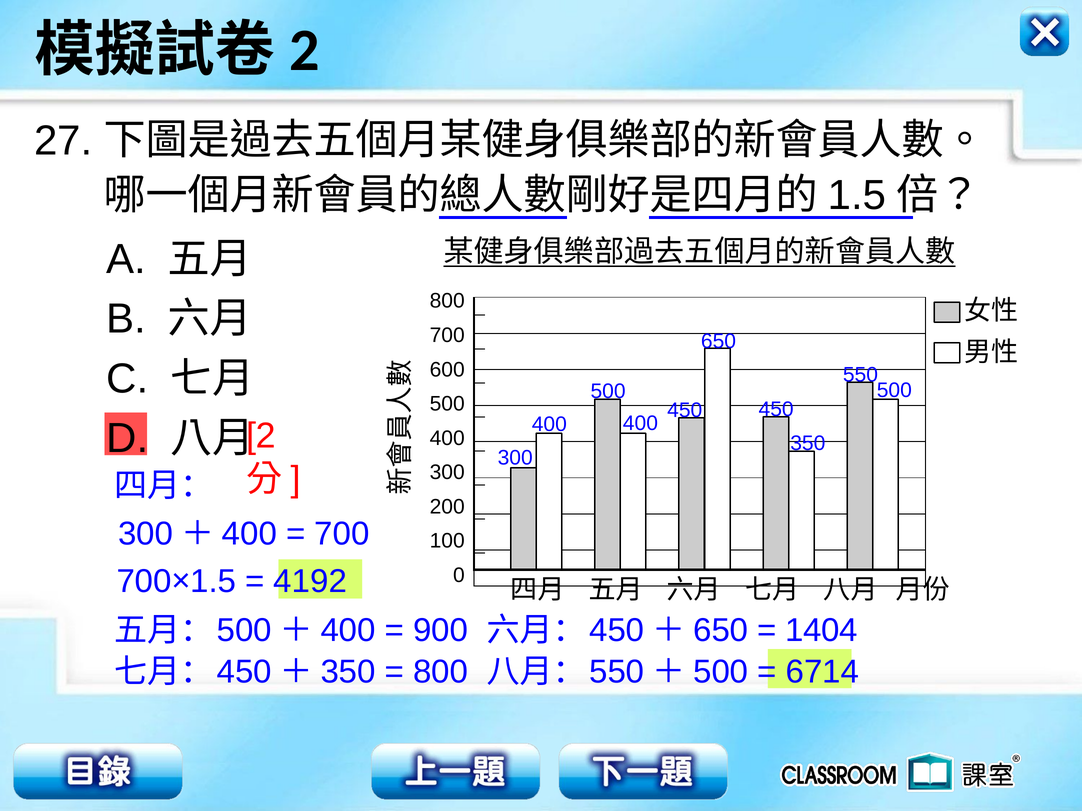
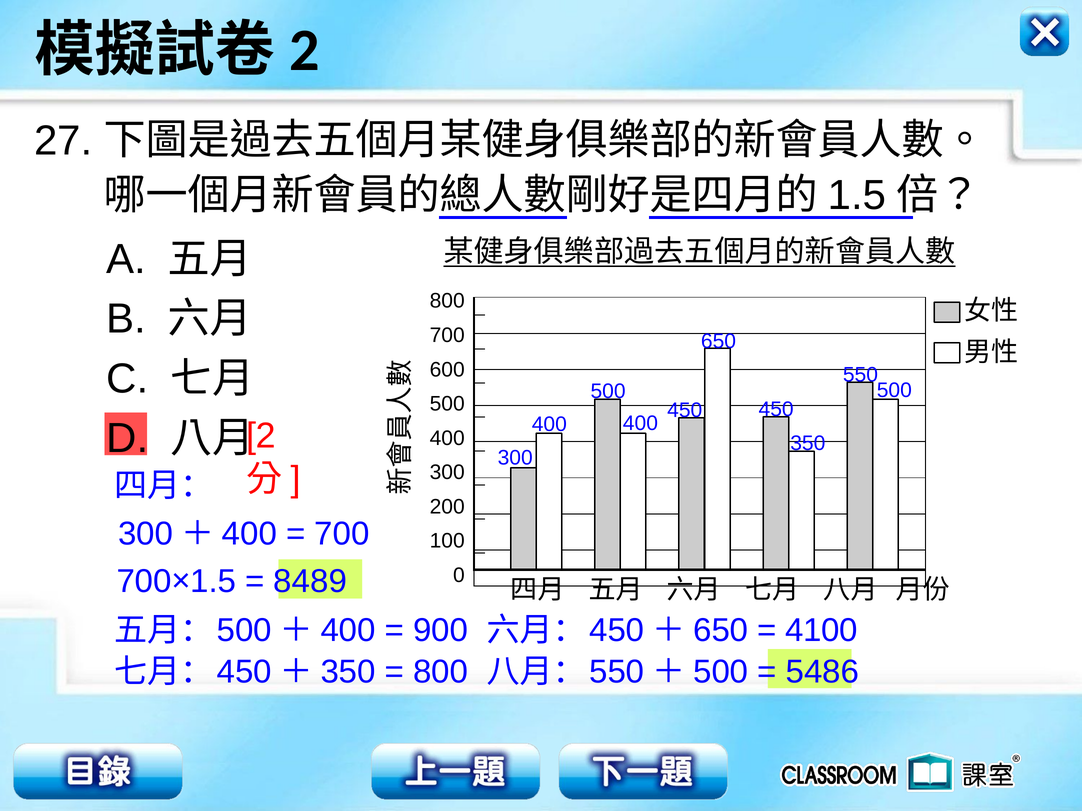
4192: 4192 -> 8489 (310, 582)
1404: 1404 -> 4100 (821, 631)
6714: 6714 -> 5486 (822, 672)
